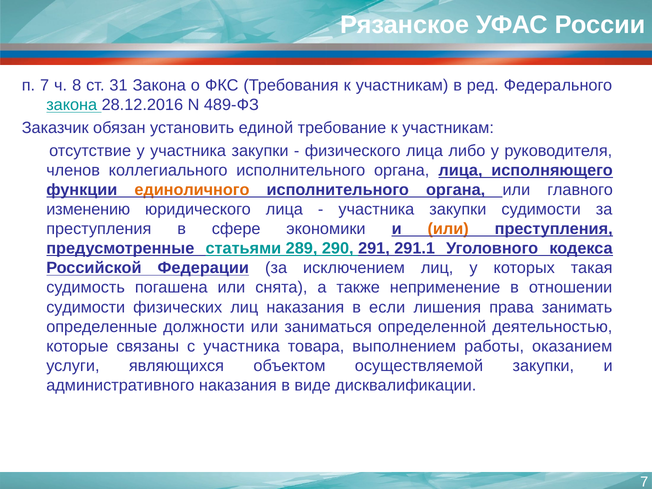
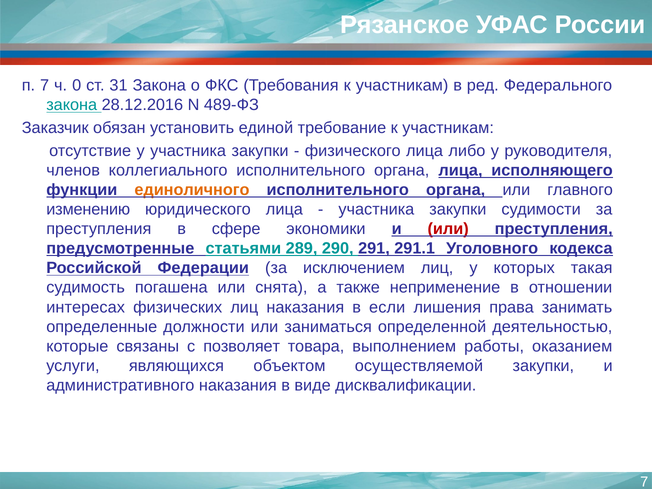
8: 8 -> 0 (77, 85)
или colour: orange -> red (448, 229)
судимости: судимости -> интересах (86, 307)
с участника: участника -> позволяет (242, 346)
